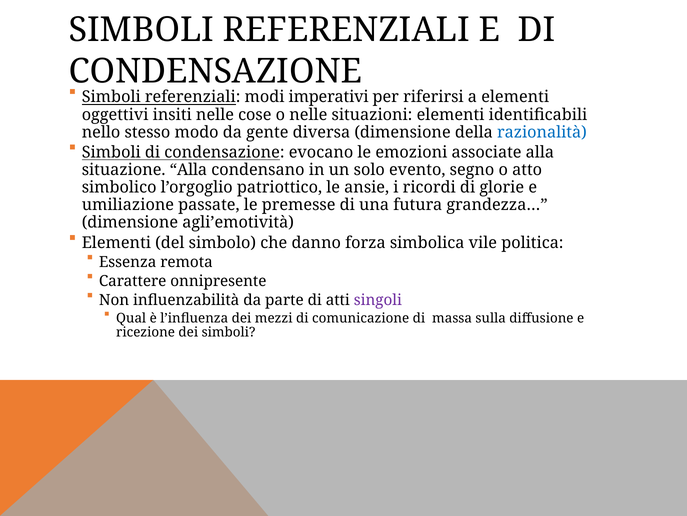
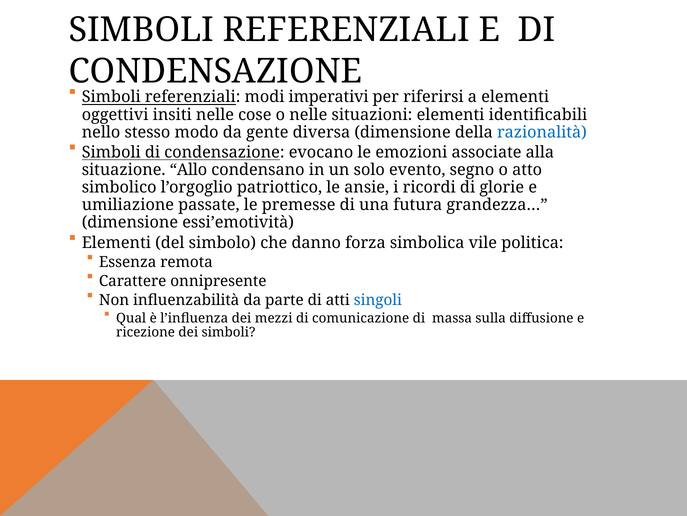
situazione Alla: Alla -> Allo (188, 170)
agli’emotività: agli’emotività -> essi’emotività (238, 222)
singoli colour: purple -> blue (378, 300)
